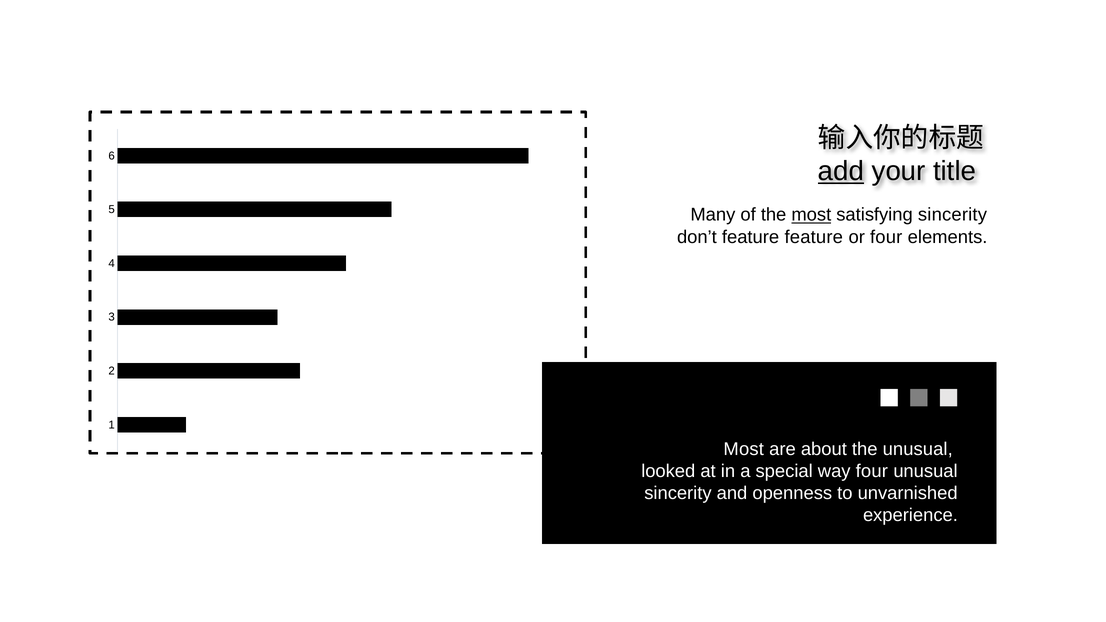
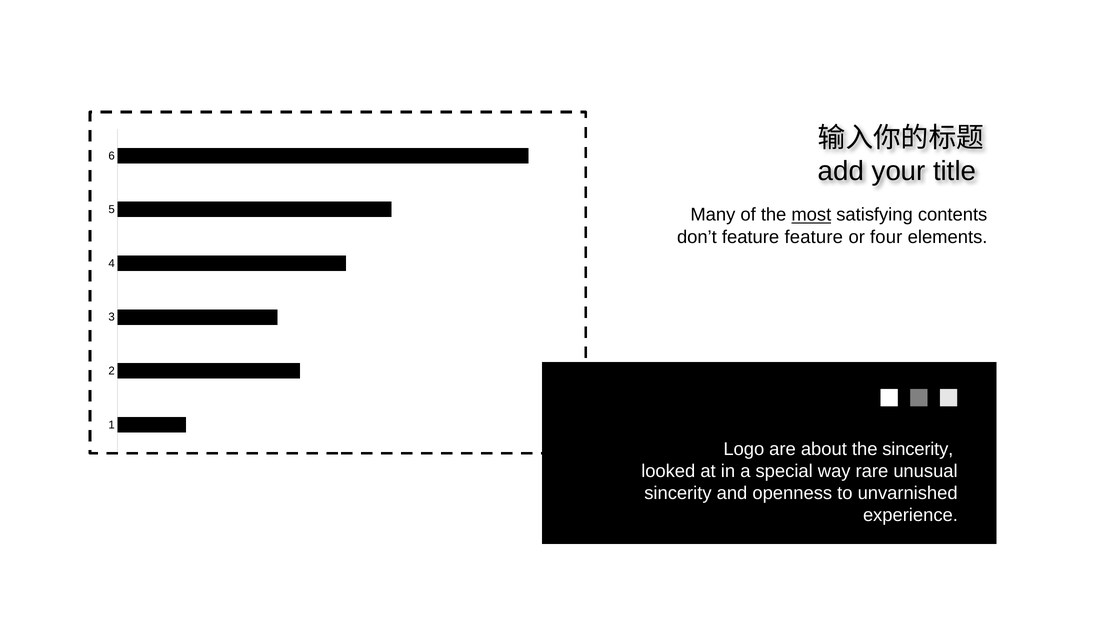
add underline: present -> none (841, 171)
satisfying sincerity: sincerity -> contents (953, 215)
Most: Most -> Logo (744, 449)
the unusual: unusual -> sincerity (918, 449)
way four: four -> rare (872, 471)
